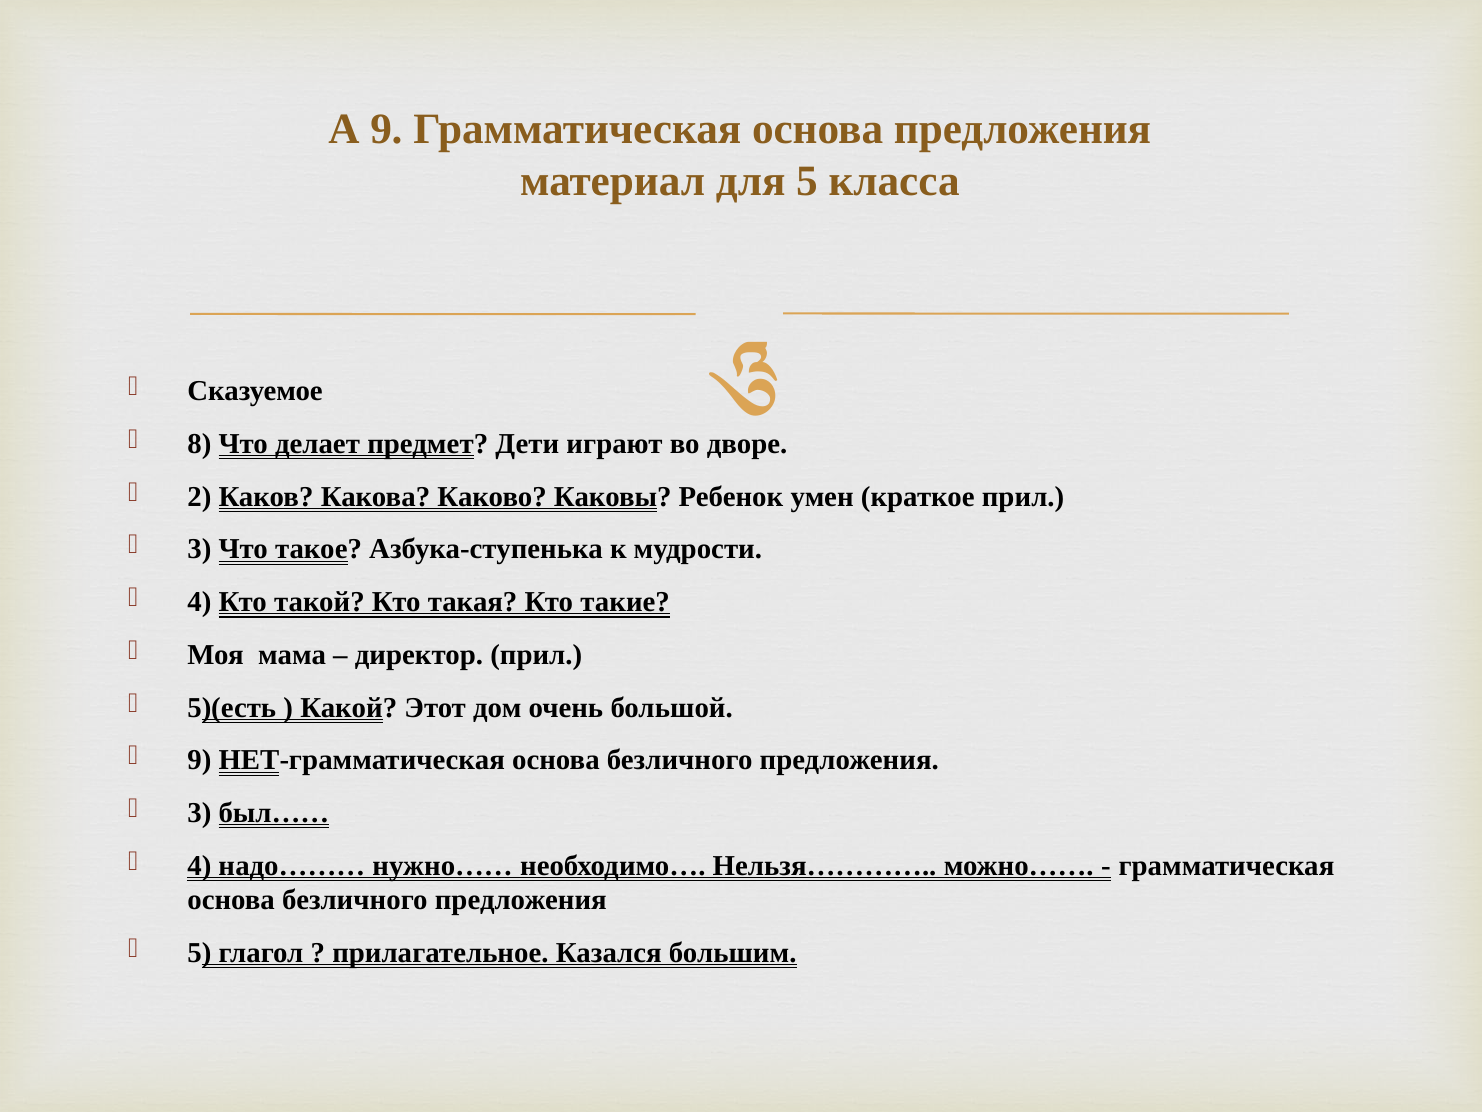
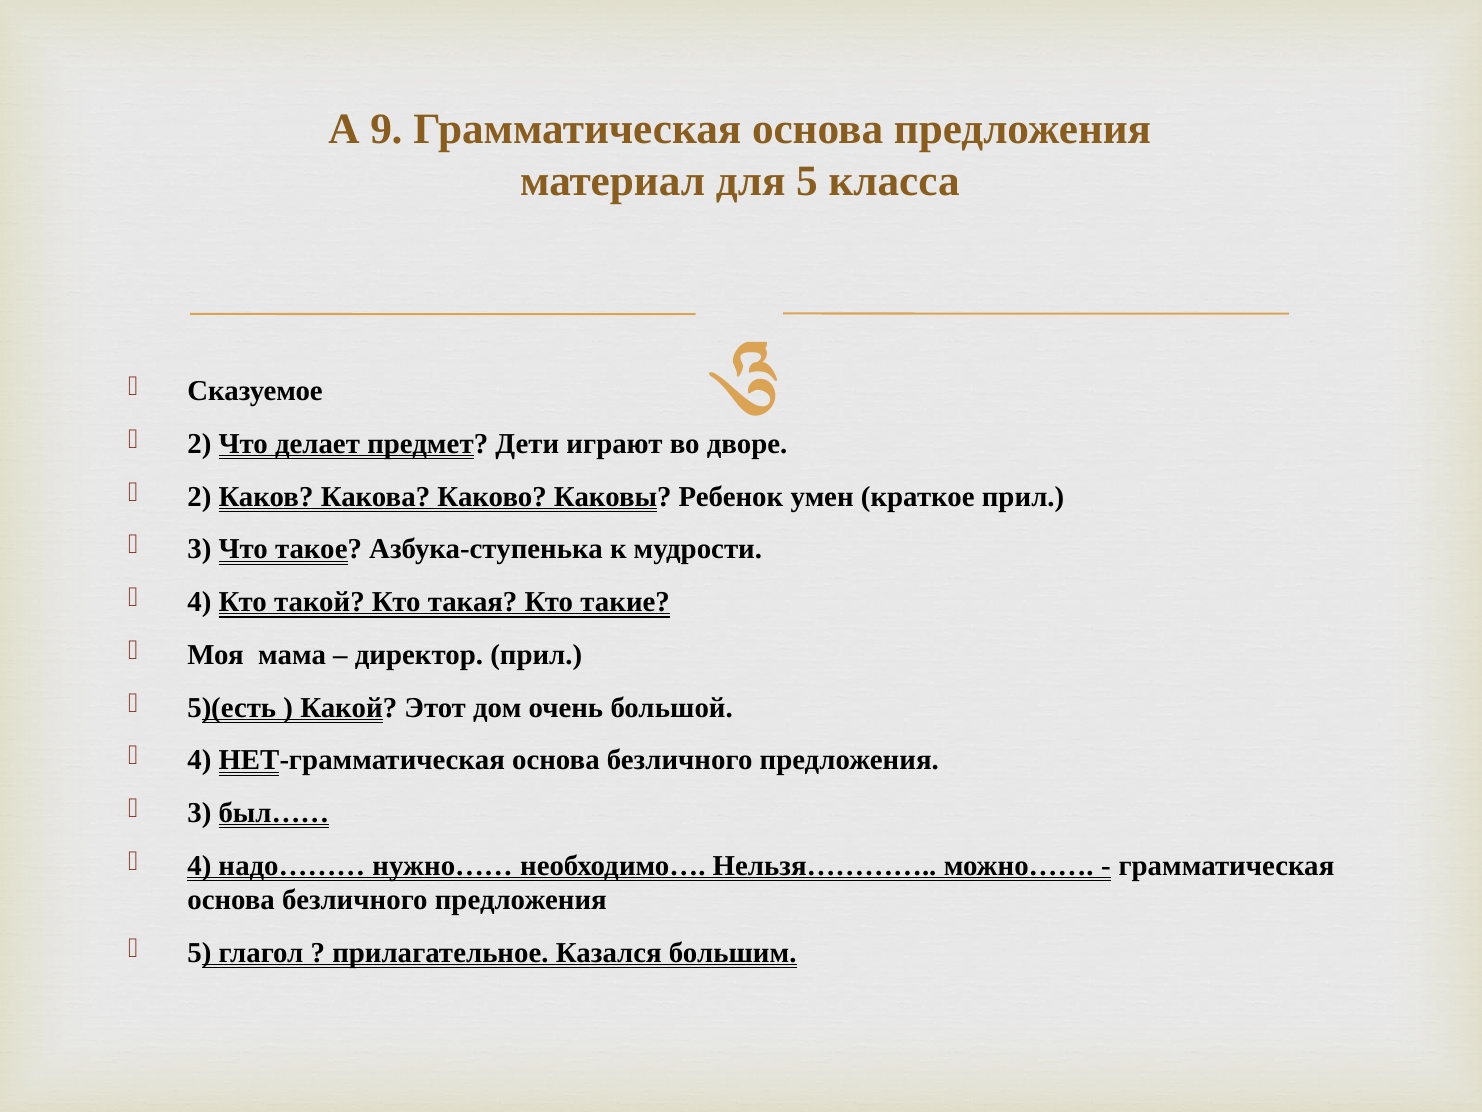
8: 8 -> 2 (199, 444)
9: 9 -> 4 (199, 760)
